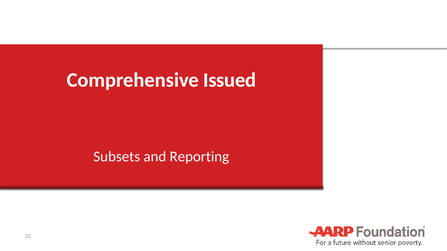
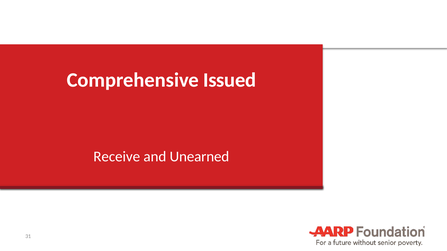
Subsets: Subsets -> Receive (117, 157)
Reporting: Reporting -> Unearned (199, 157)
